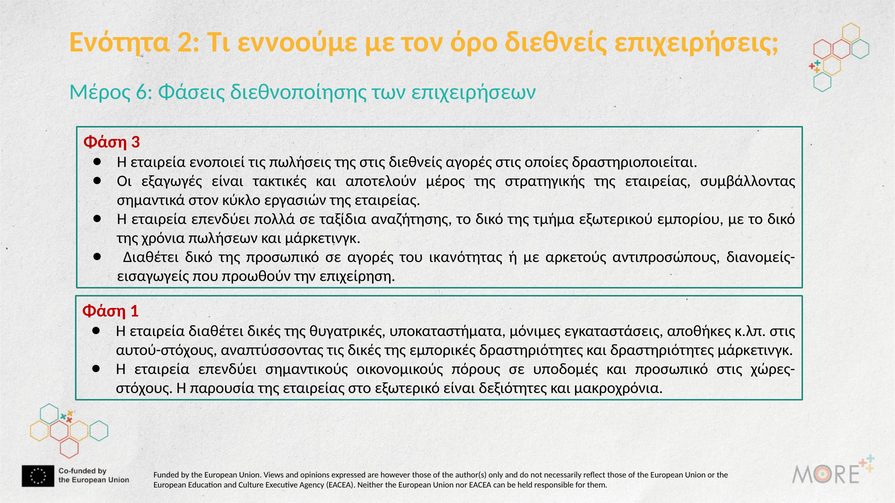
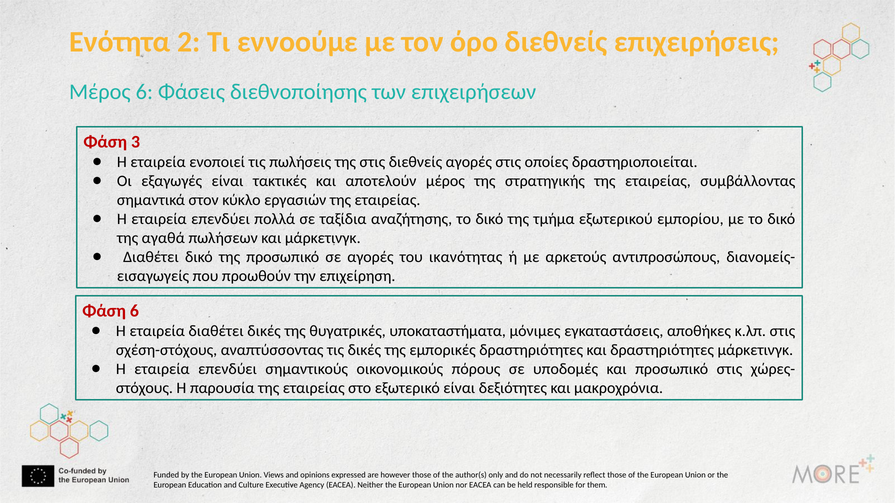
χρόνια: χρόνια -> αγαθά (163, 238)
Φάση 1: 1 -> 6 (134, 311)
αυτού-στόχους: αυτού-στόχους -> σχέση-στόχους (167, 350)
